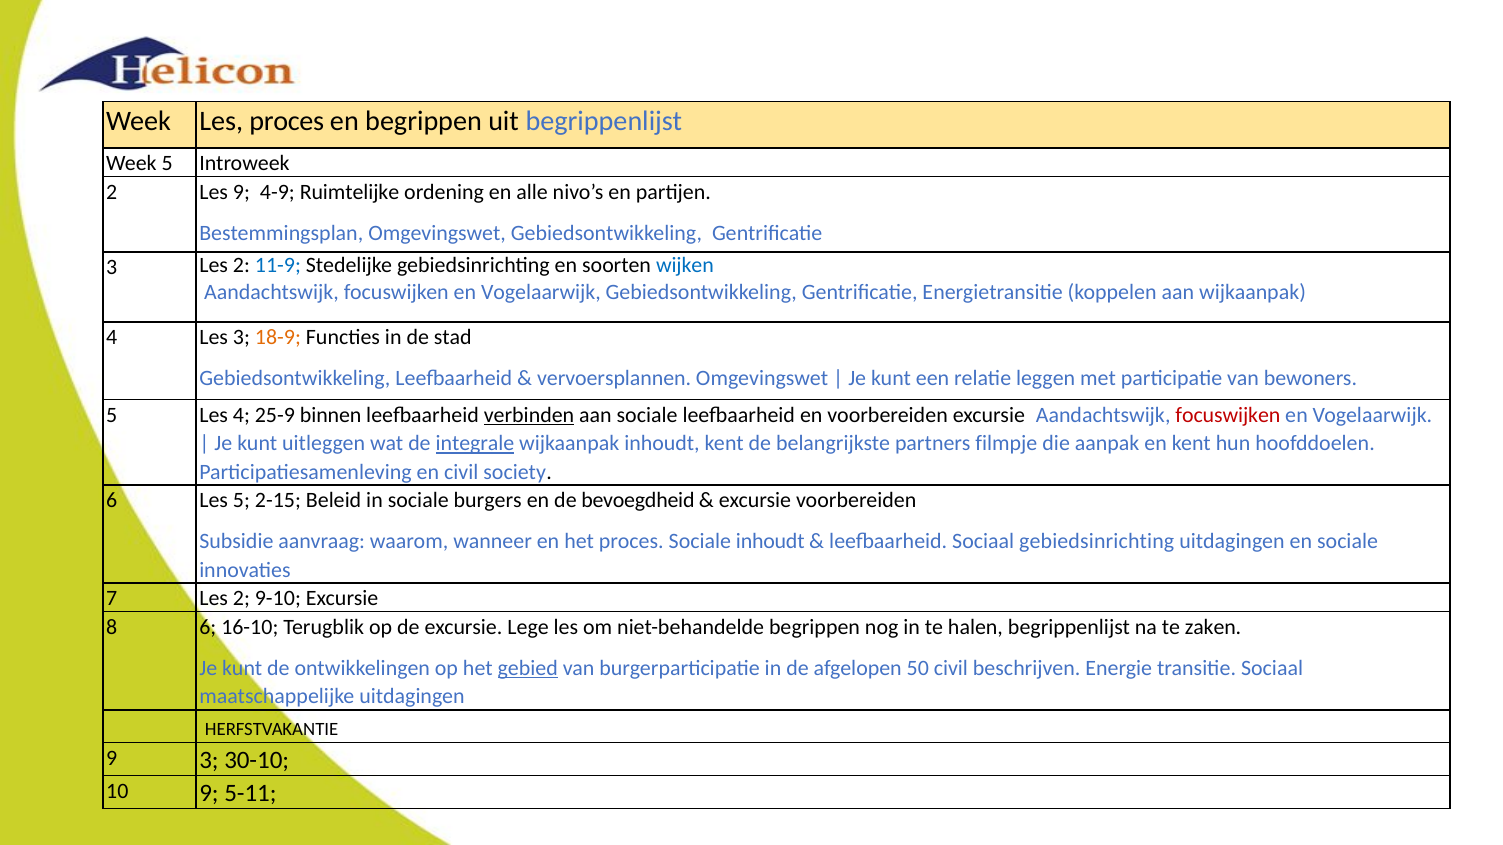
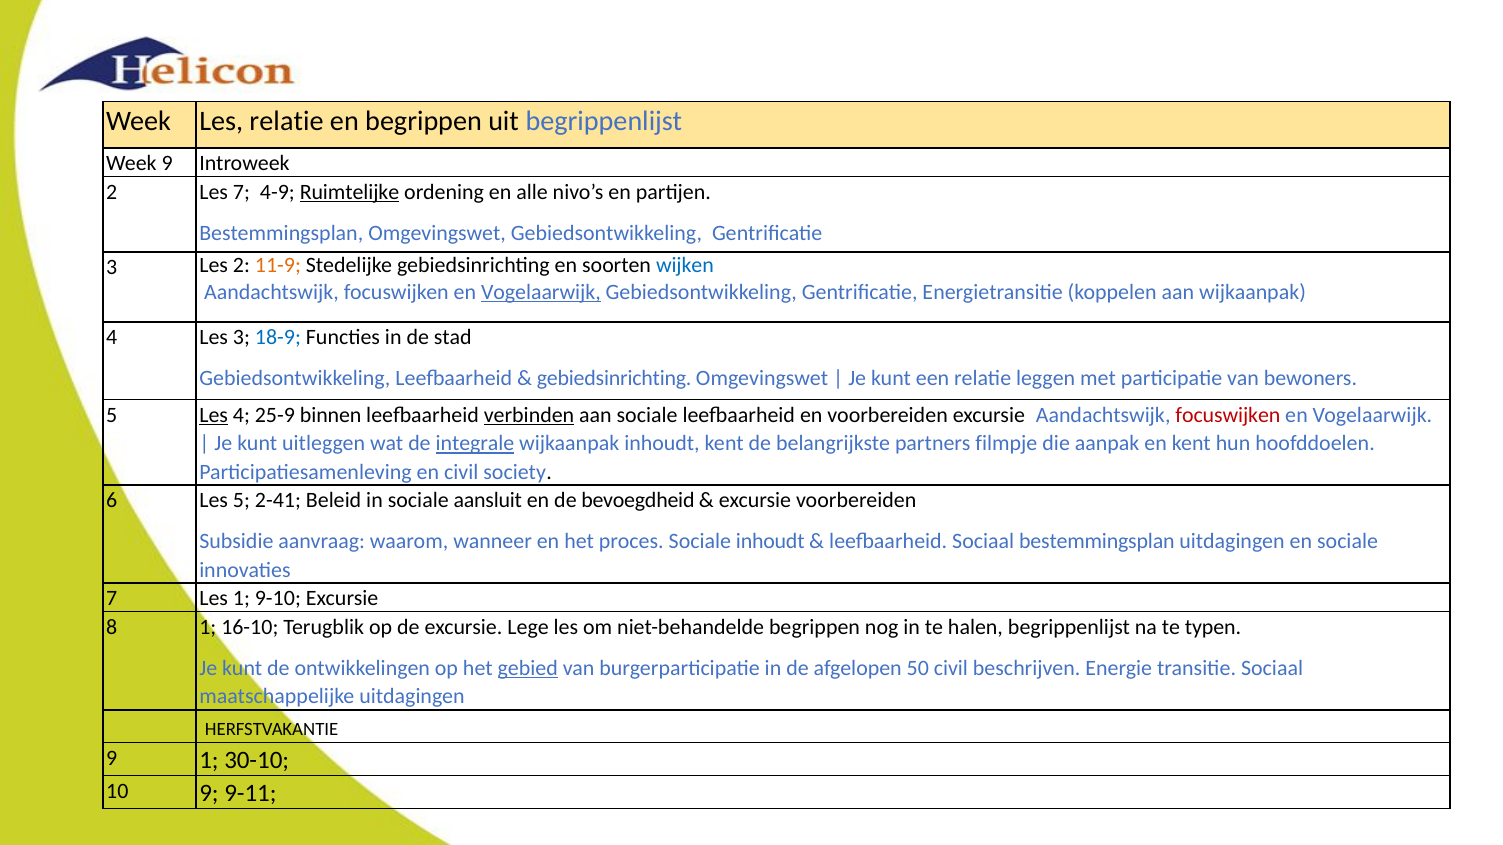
Les proces: proces -> relatie (287, 122)
Week 5: 5 -> 9 (167, 163)
Les 9: 9 -> 7 (241, 192)
Ruimtelijke underline: none -> present (349, 192)
11-9 colour: blue -> orange (278, 266)
Vogelaarwijk underline: none -> present (541, 293)
18-9 colour: orange -> blue (278, 338)
vervoersplannen: vervoersplannen -> gebiedsinrichting (614, 378)
Les underline: none -> present (214, 415)
2-15: 2-15 -> 2-41 (278, 501)
burgers: burgers -> aansluit (488, 501)
Sociaal gebiedsinrichting: gebiedsinrichting -> bestemmingsplan (1097, 542)
7 Les 2: 2 -> 1 (241, 599)
8 6: 6 -> 1 (208, 628)
zaken: zaken -> typen (1213, 628)
9 3: 3 -> 1 (209, 761)
5-11: 5-11 -> 9-11 (250, 794)
